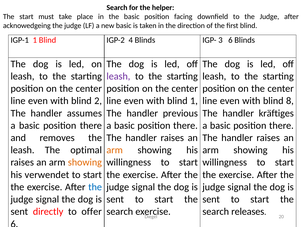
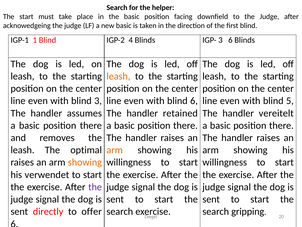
leash colour: purple -> orange (118, 76)
blind 2: 2 -> 3 (98, 101)
blind 1: 1 -> 6 (194, 101)
8: 8 -> 5 (290, 101)
previous: previous -> retained (180, 113)
kräftiges: kräftiges -> vereitelt (276, 113)
the colour: blue -> purple (95, 187)
releases: releases -> gripping (248, 211)
